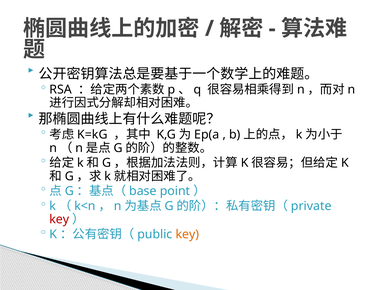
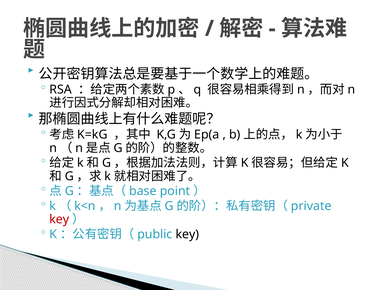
key colour: orange -> black (187, 234)
